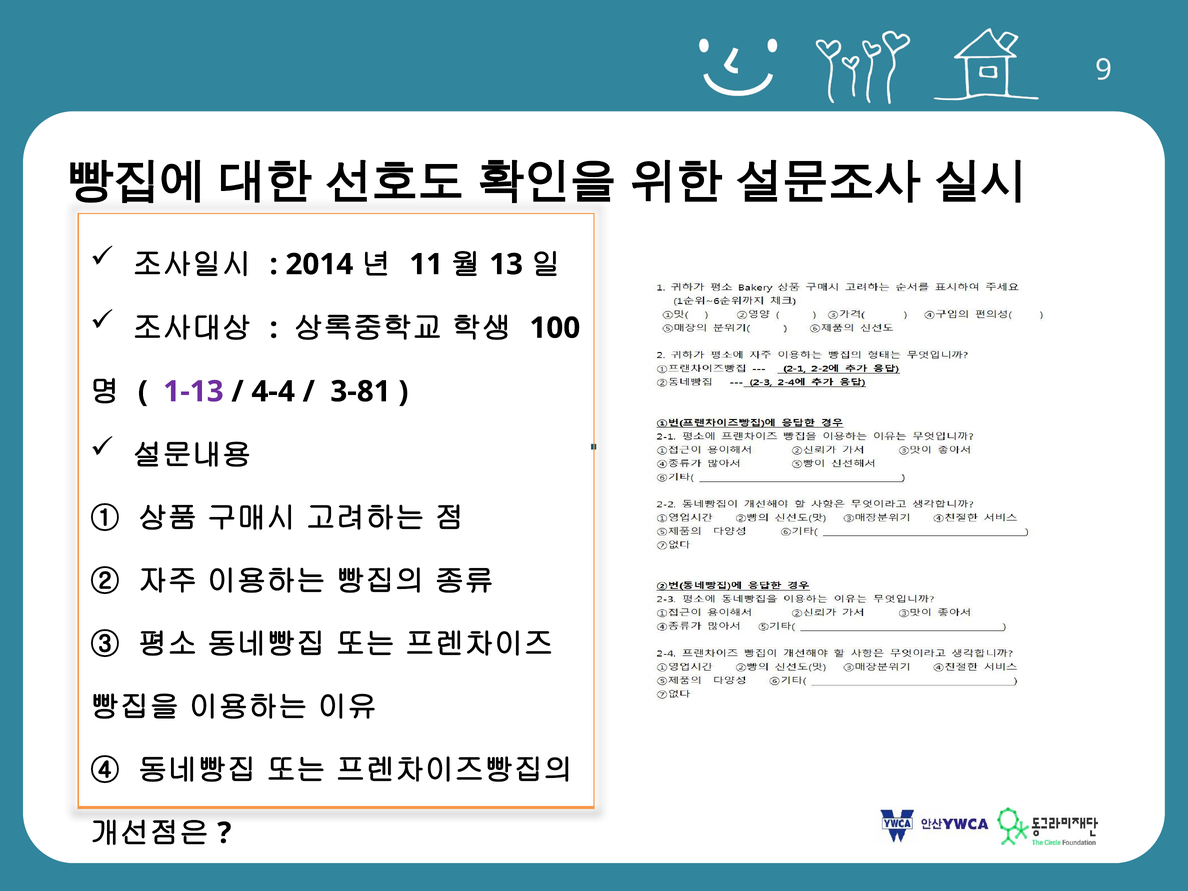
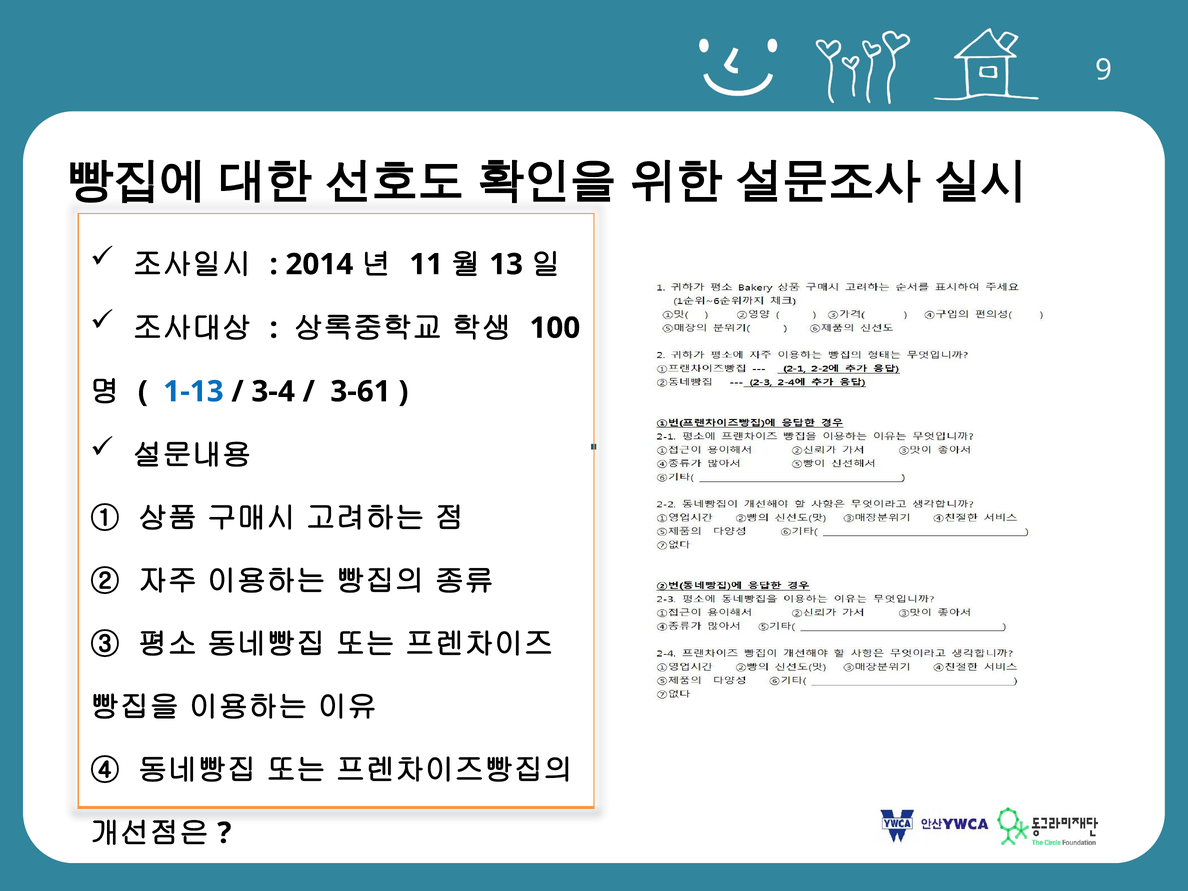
1-13 colour: purple -> blue (193, 392)
4-4: 4-4 -> 3-4 (273, 392)
3-81: 3-81 -> 3-61 (361, 392)
